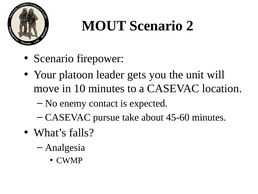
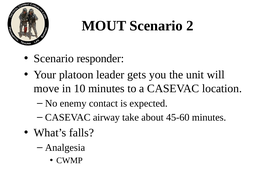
firepower: firepower -> responder (100, 58)
pursue: pursue -> airway (106, 117)
